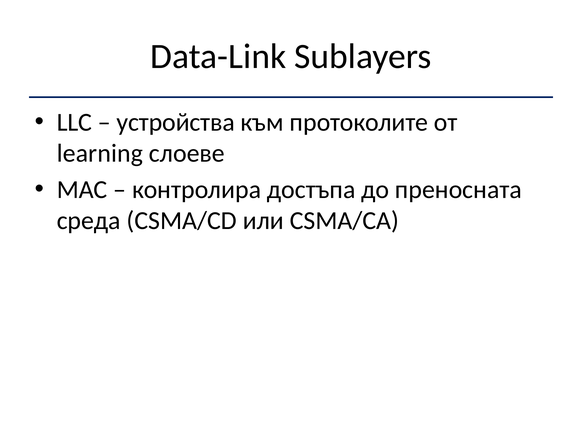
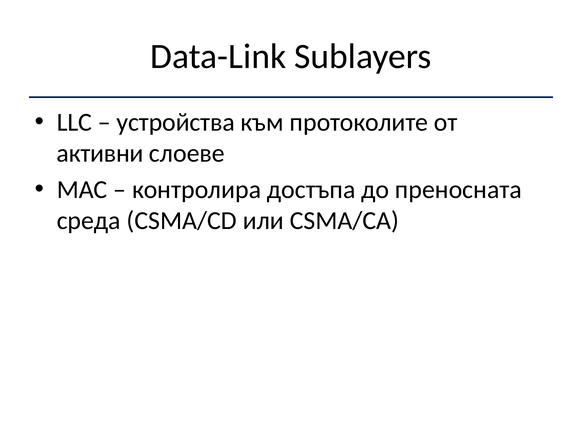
learning: learning -> активни (100, 153)
